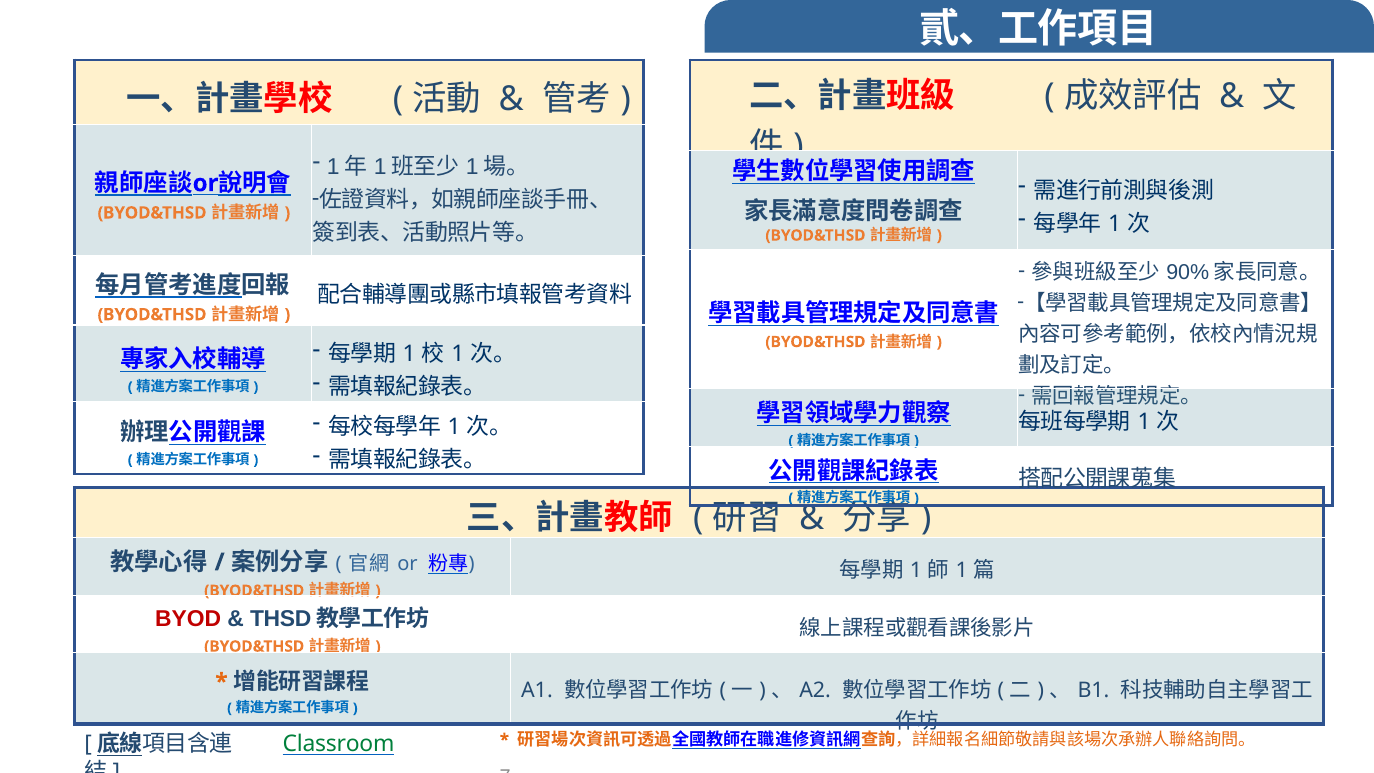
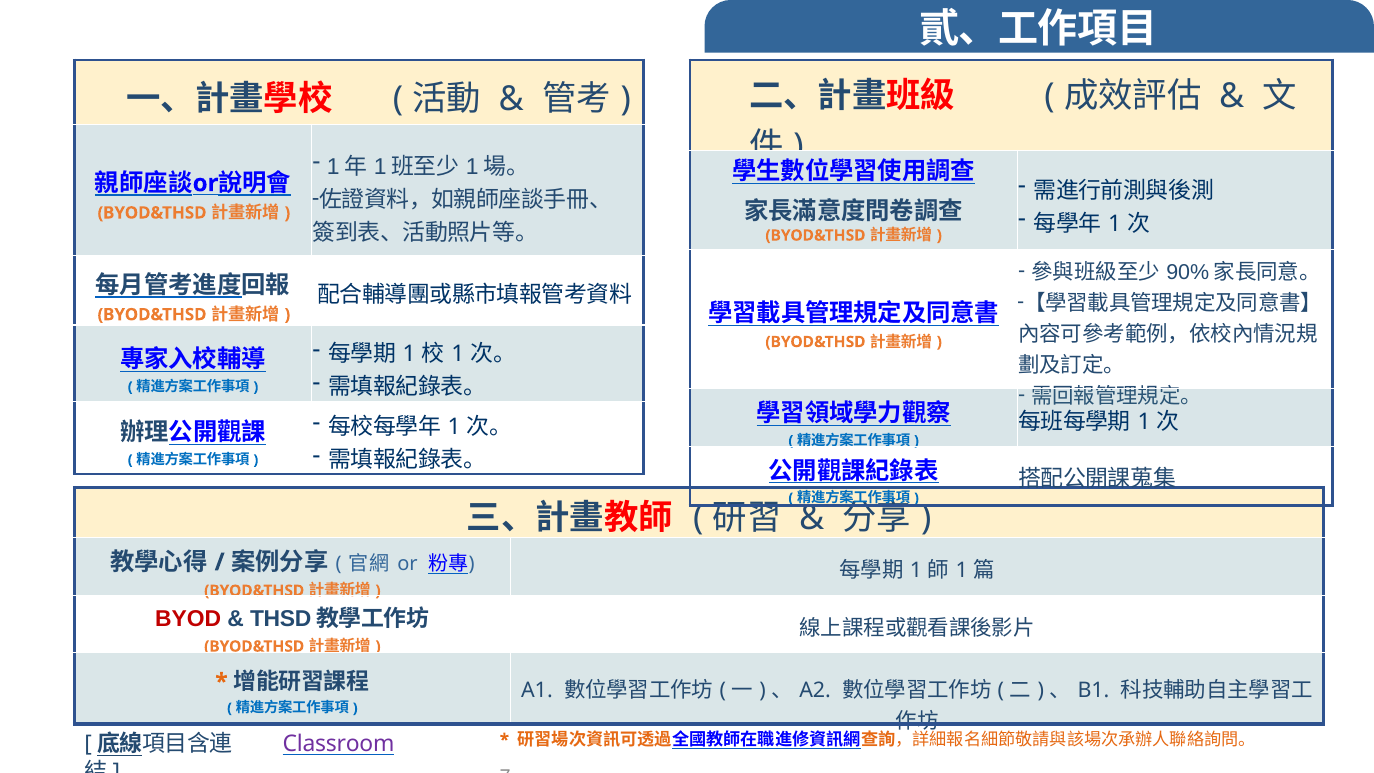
Classroom colour: green -> purple (339, 744)
